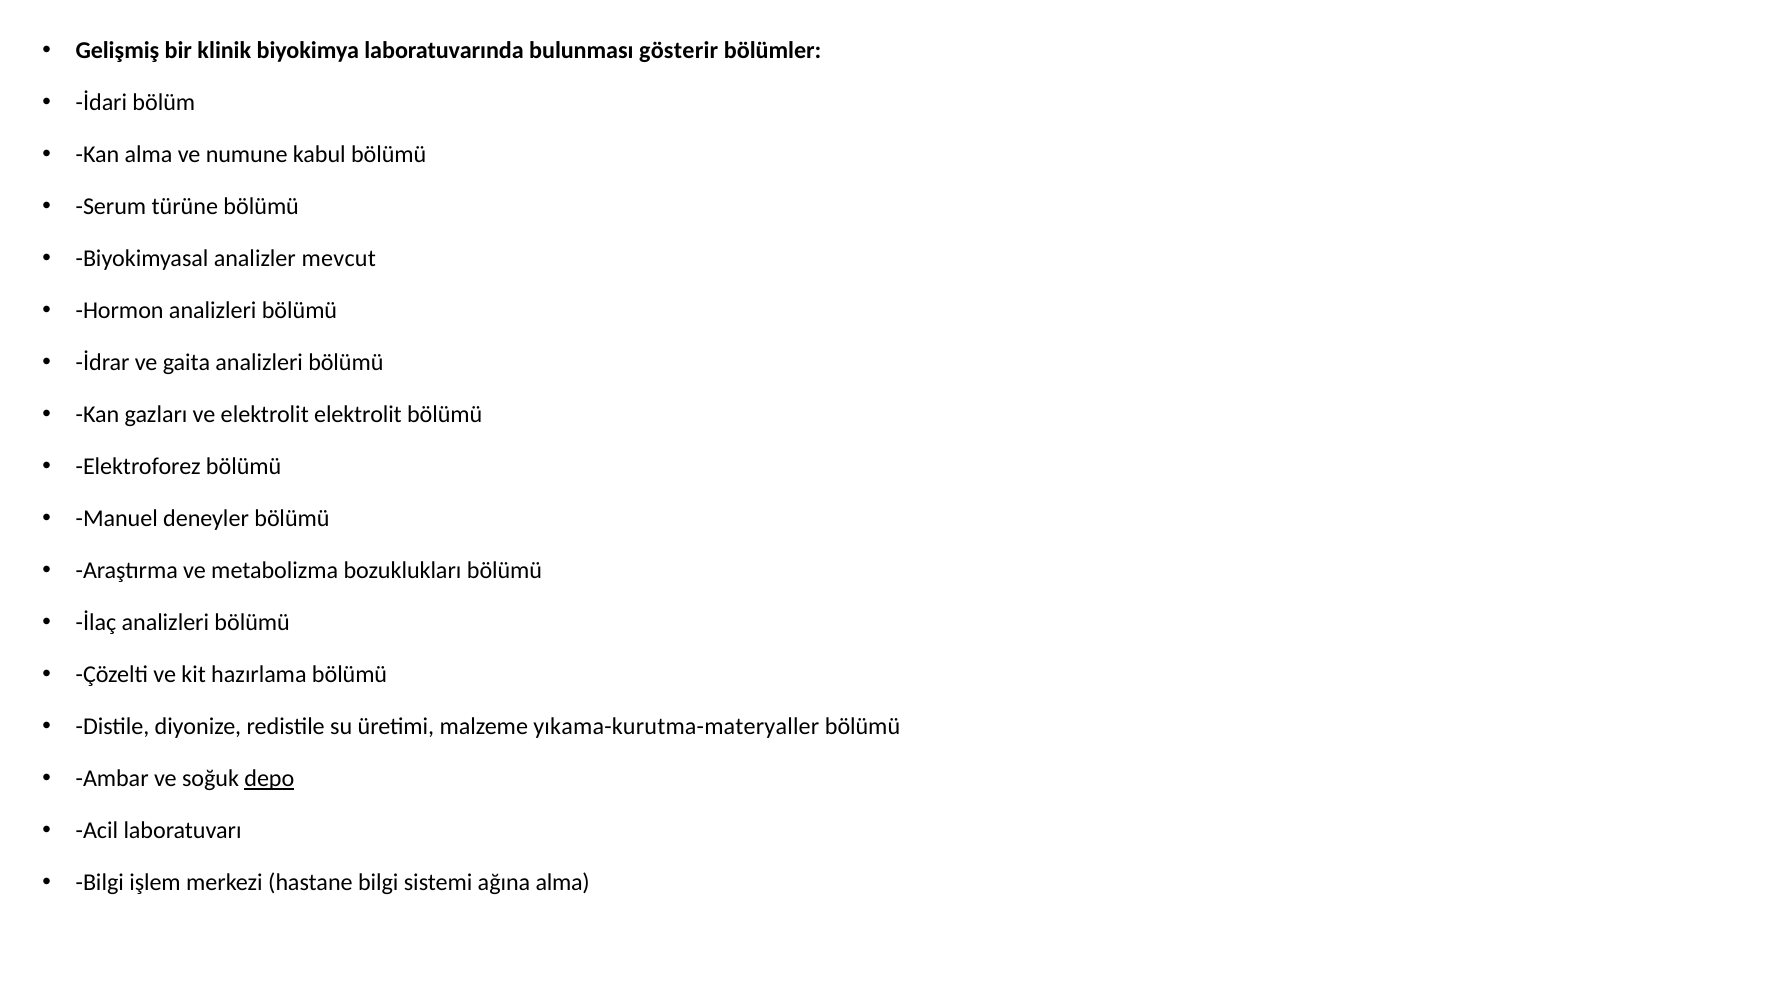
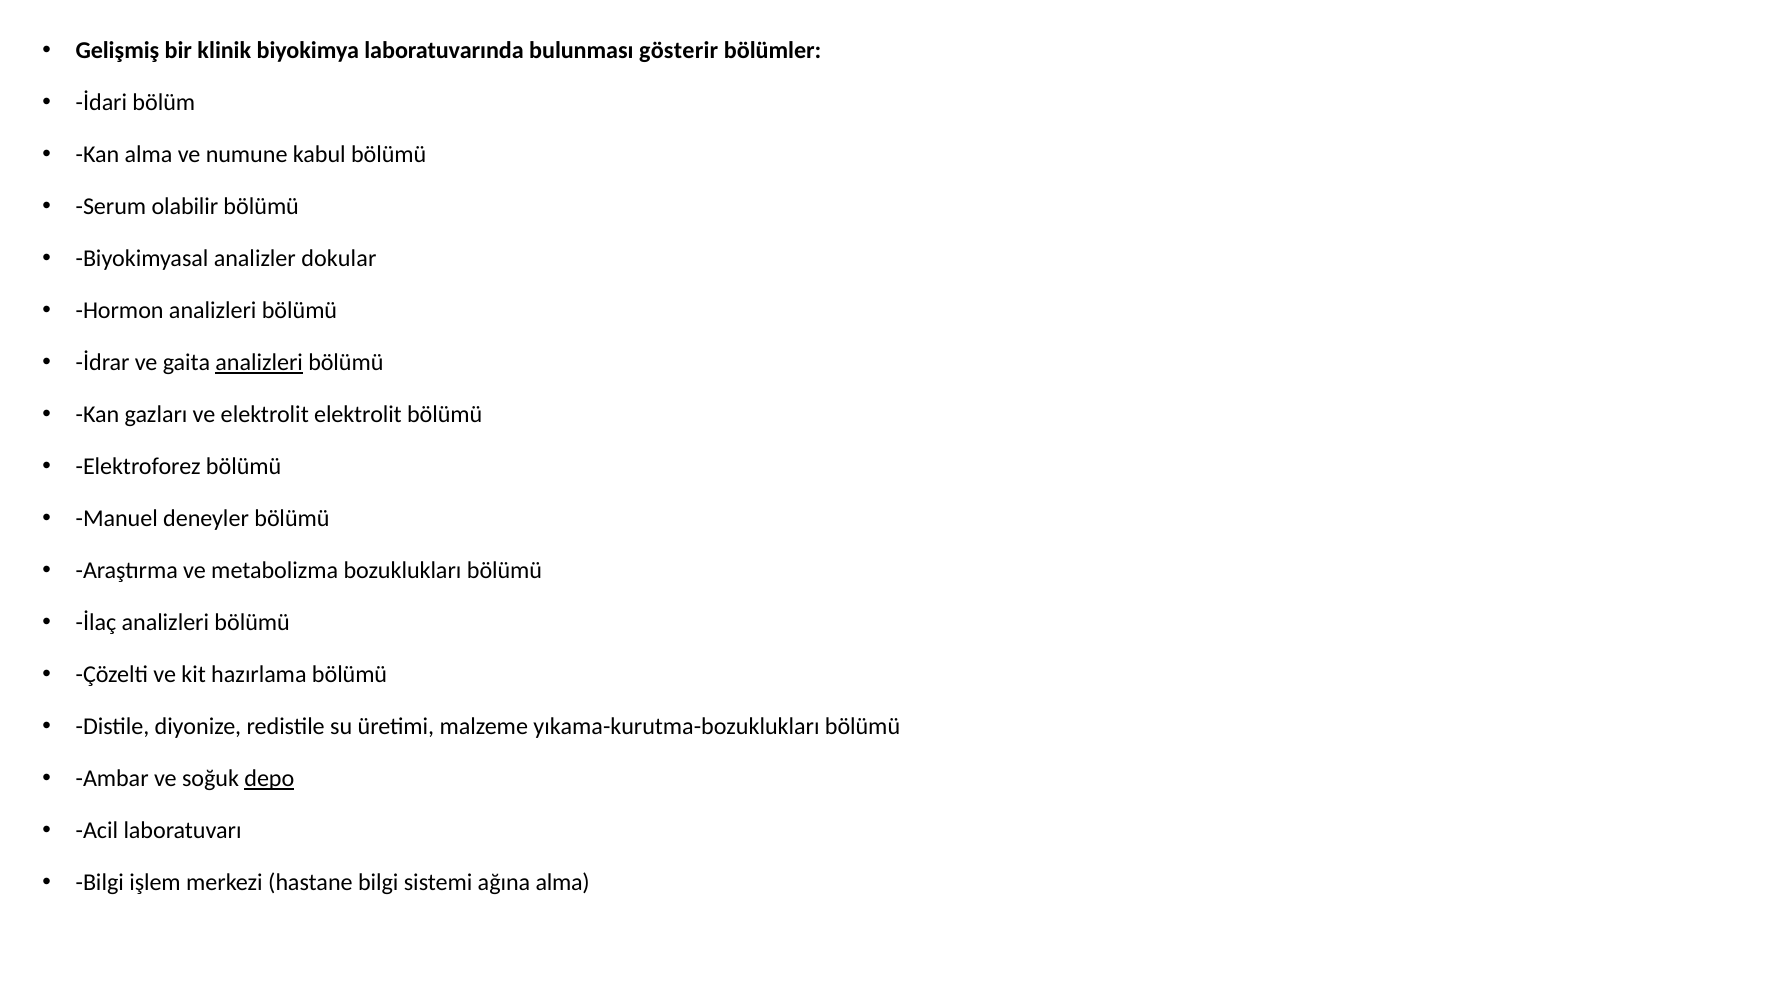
türüne: türüne -> olabilir (185, 207)
mevcut: mevcut -> dokular (339, 259)
analizleri underline: none -> present (259, 363)
yıkama-kurutma-materyaller: yıkama-kurutma-materyaller -> yıkama-kurutma-bozuklukları (676, 727)
